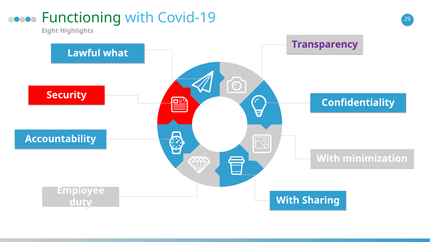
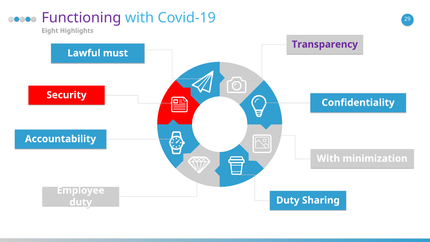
Functioning colour: green -> purple (81, 18)
what: what -> must (115, 53)
With: With -> Duty (288, 200)
